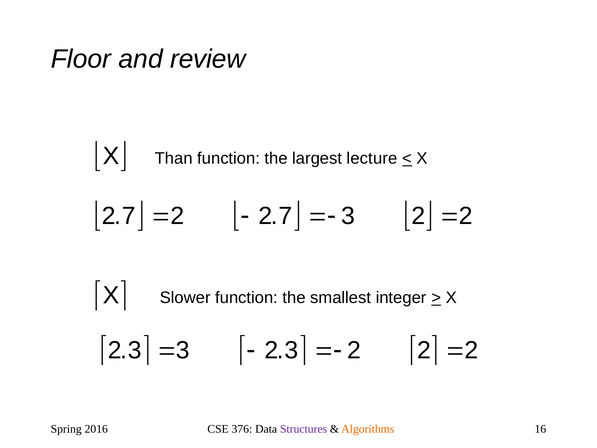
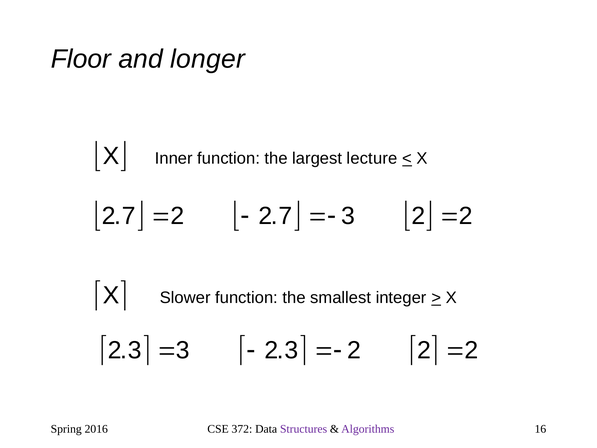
review: review -> longer (208, 59)
Than: Than -> Inner (174, 158)
376: 376 -> 372 (242, 429)
Algorithms colour: orange -> purple (368, 429)
